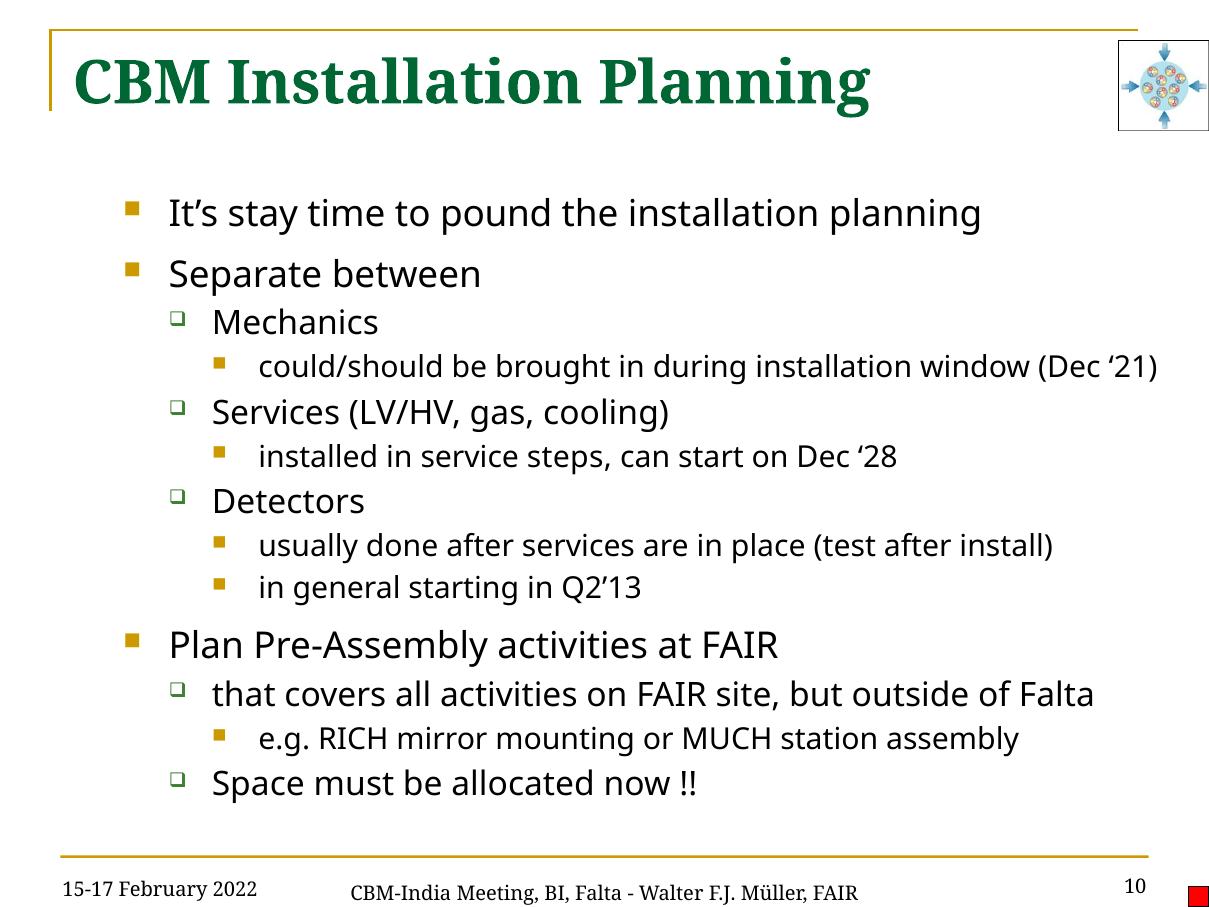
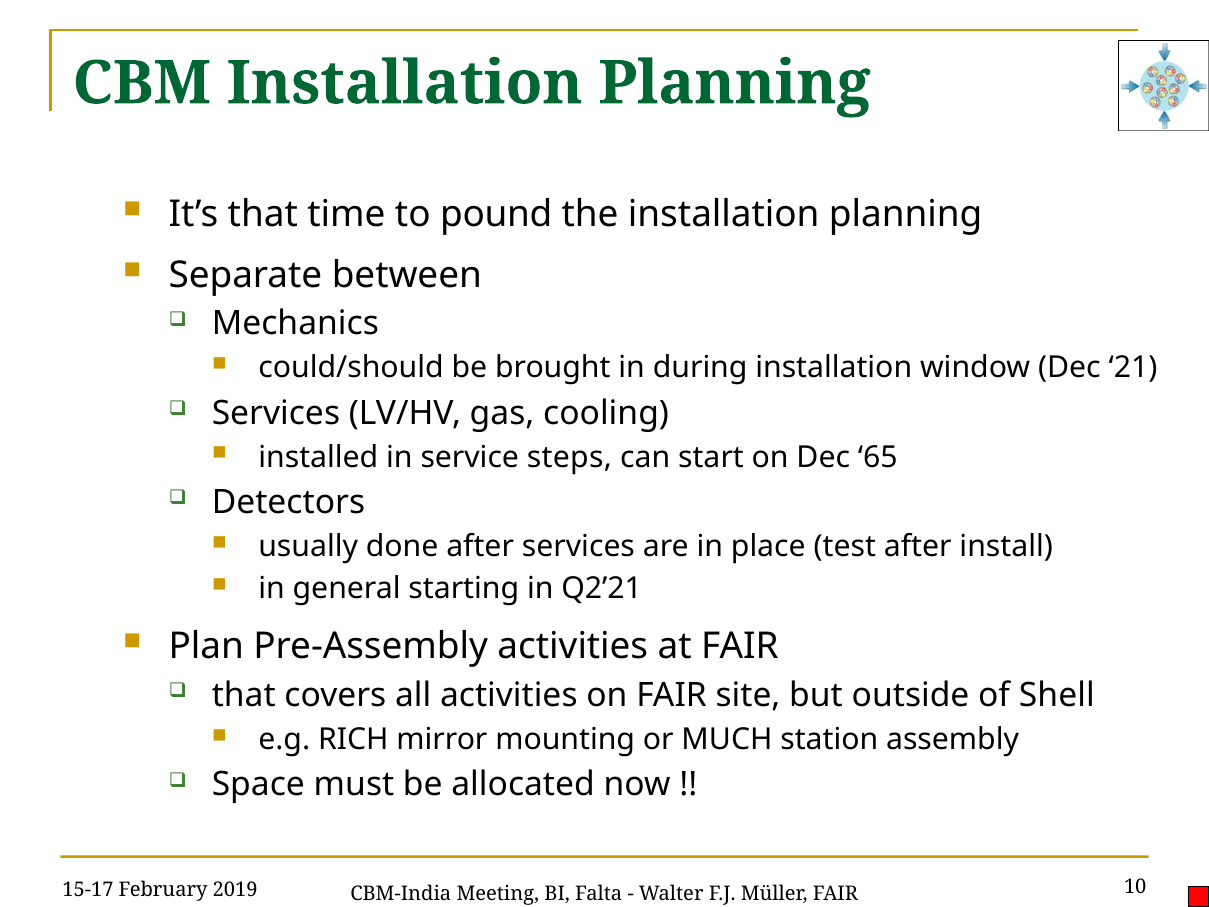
It’s stay: stay -> that (263, 214)
28: 28 -> 65 (878, 457)
Q2’13: Q2’13 -> Q2’21 (602, 589)
of Falta: Falta -> Shell (1057, 695)
2022: 2022 -> 2019 (235, 890)
